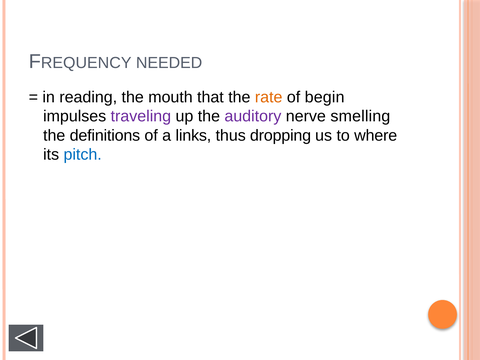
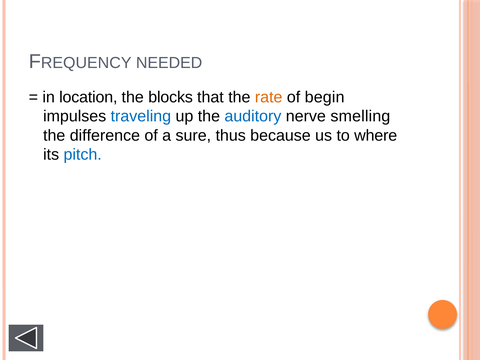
reading: reading -> location (88, 97)
mouth: mouth -> blocks (171, 97)
traveling colour: purple -> blue (141, 116)
auditory colour: purple -> blue (253, 116)
definitions: definitions -> difference (105, 135)
links: links -> sure (193, 135)
dropping: dropping -> because (280, 135)
